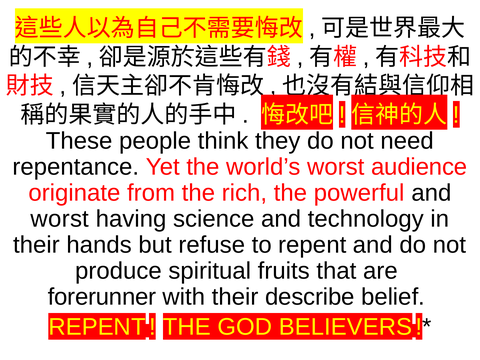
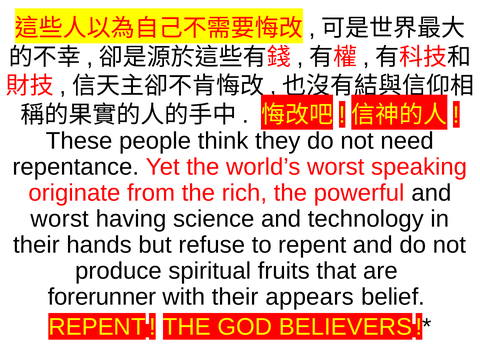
audience: audience -> speaking (419, 167)
describe: describe -> appears (310, 297)
